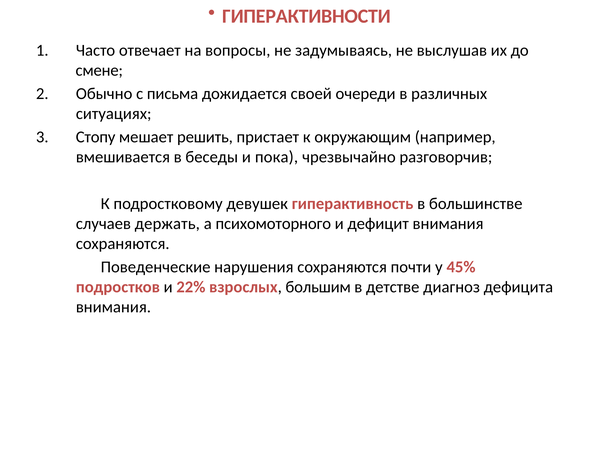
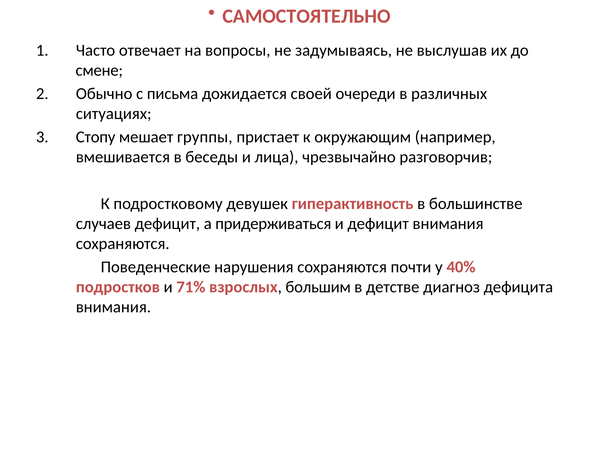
ГИПЕРАКТИВНОСТИ: ГИПЕРАКТИВНОСТИ -> САМОСТОЯТЕЛЬНО (307, 16)
решить: решить -> группы (205, 137)
пока: пока -> лица (277, 157)
случаев держать: держать -> дефицит (167, 223)
психомоторного: психомоторного -> придерживаться (273, 223)
45%: 45% -> 40% (461, 267)
22%: 22% -> 71% (191, 286)
